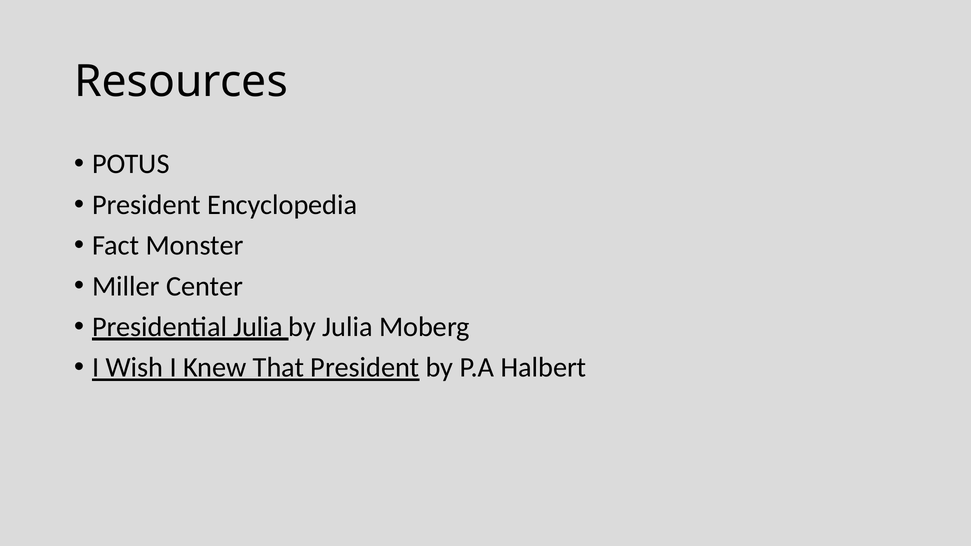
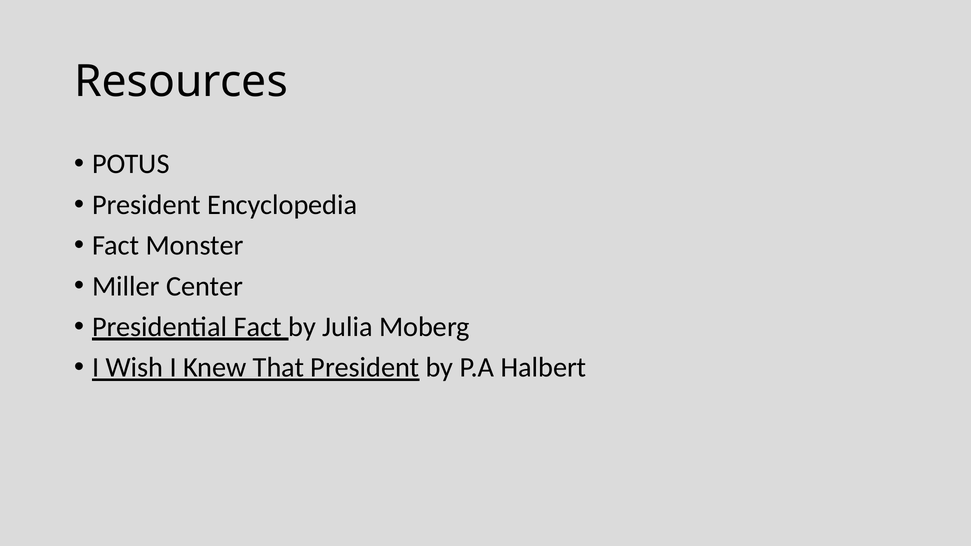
Presidential Julia: Julia -> Fact (258, 327)
